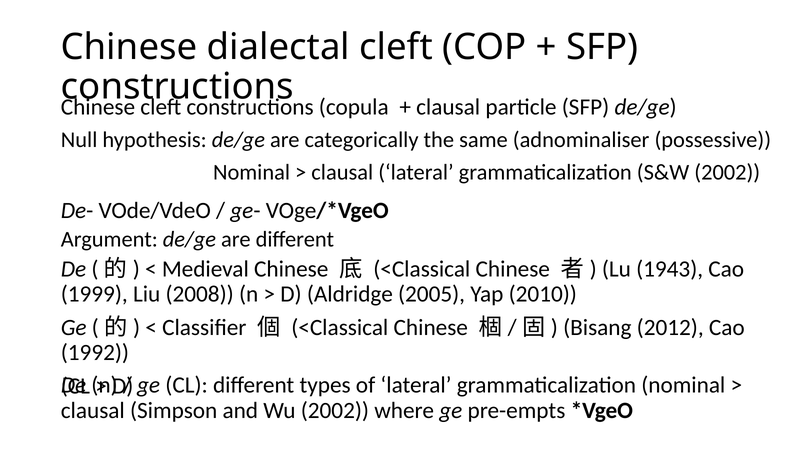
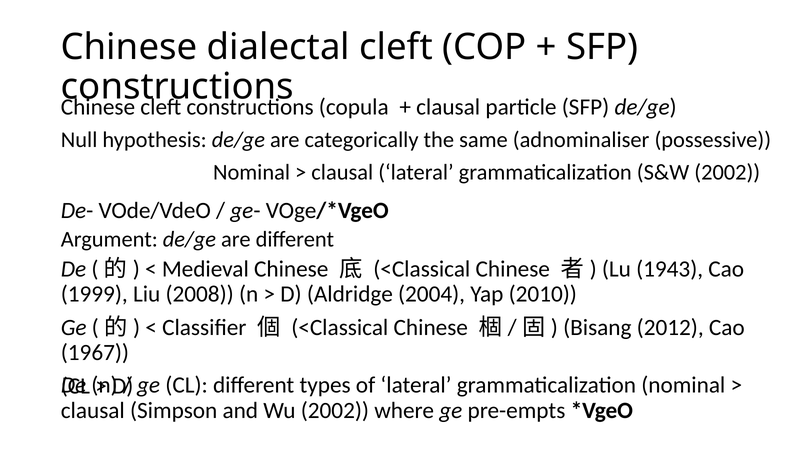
2005: 2005 -> 2004 (432, 294)
1992: 1992 -> 1967 (95, 353)
